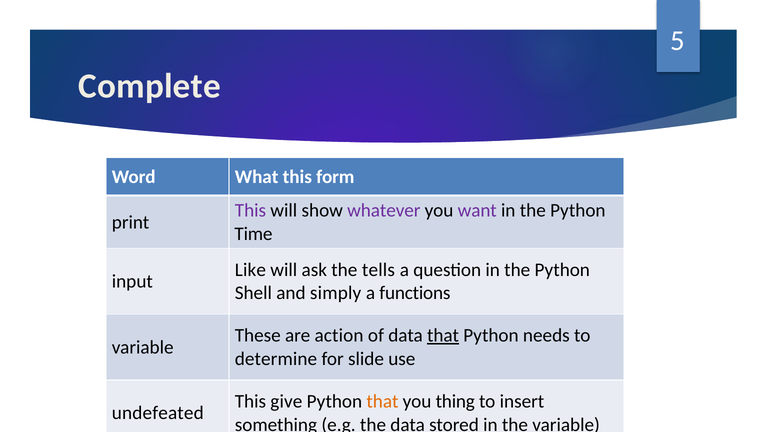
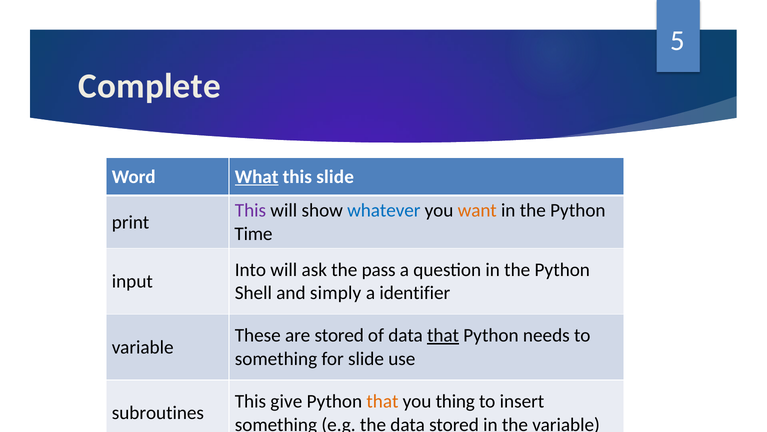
What underline: none -> present (257, 177)
this form: form -> slide (335, 177)
whatever colour: purple -> blue (384, 210)
want colour: purple -> orange (477, 210)
Like: Like -> Into (250, 269)
tells: tells -> pass (379, 269)
functions: functions -> identifier (415, 293)
are action: action -> stored (339, 335)
determine: determine -> something (276, 359)
undefeated: undefeated -> subroutines (158, 413)
